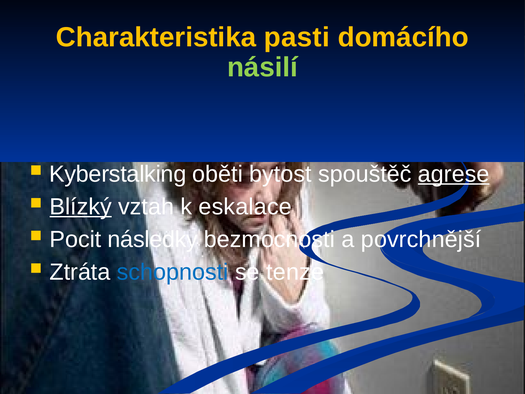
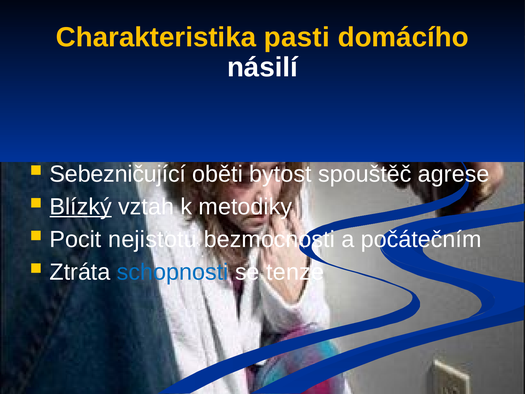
násilí colour: light green -> white (262, 67)
Kyberstalking: Kyberstalking -> Sebezničující (118, 174)
agrese underline: present -> none (454, 174)
eskalace: eskalace -> metodiky (245, 207)
následky: následky -> nejistotu (153, 239)
povrchnější: povrchnější -> počátečním (421, 239)
